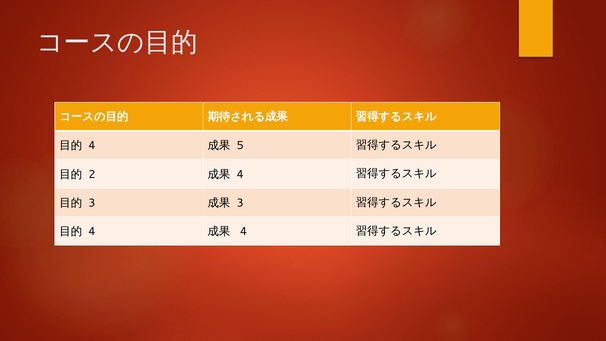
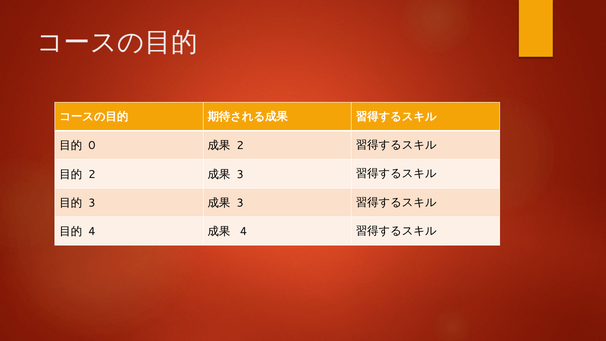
4: 4 -> 0 (92, 146)
5: 5 -> 2 (240, 146)
4: 4 -> 3 (240, 174)
